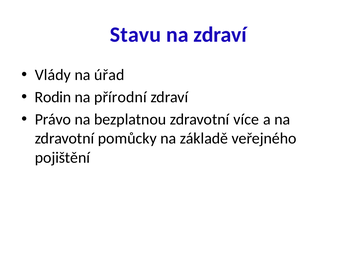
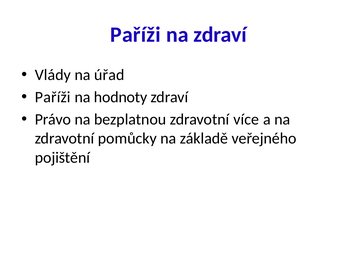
Stavu: Stavu -> Paříži (135, 35)
Rodin: Rodin -> Paříži (53, 97)
přírodní: přírodní -> hodnoty (121, 97)
